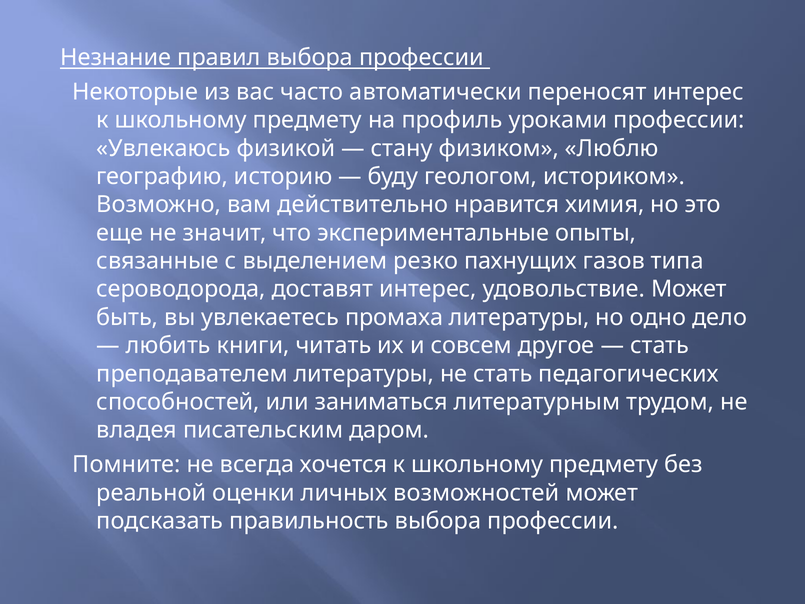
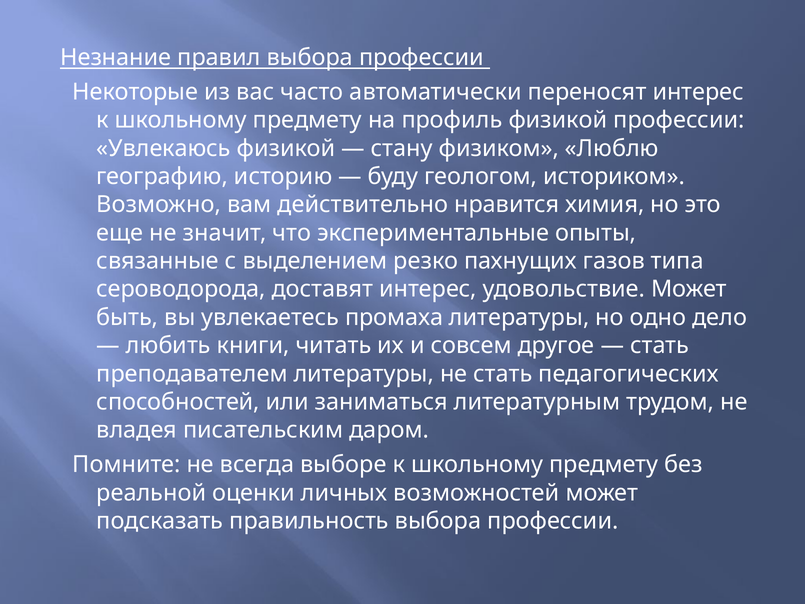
профиль уроками: уроками -> физикой (558, 120)
хочется: хочется -> выборе (343, 464)
